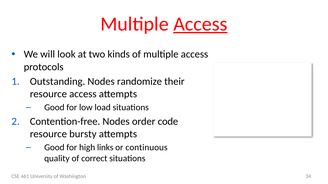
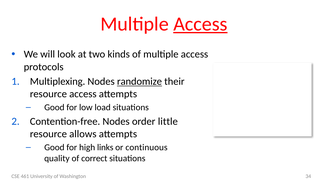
Outstanding: Outstanding -> Multiplexing (58, 82)
randomize underline: none -> present (139, 82)
code: code -> little (168, 122)
bursty: bursty -> allows (83, 134)
